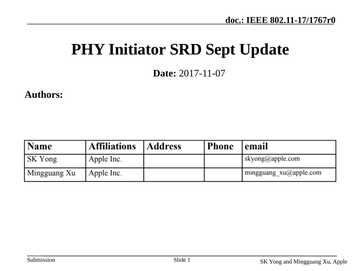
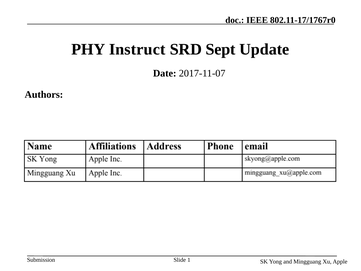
Initiator: Initiator -> Instruct (137, 49)
